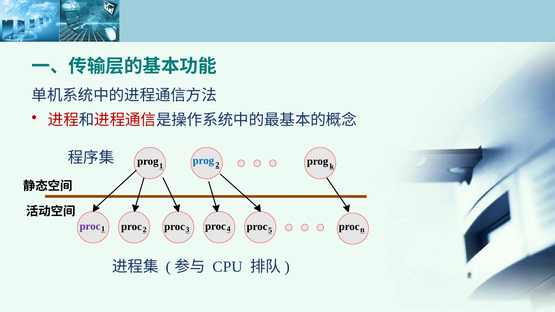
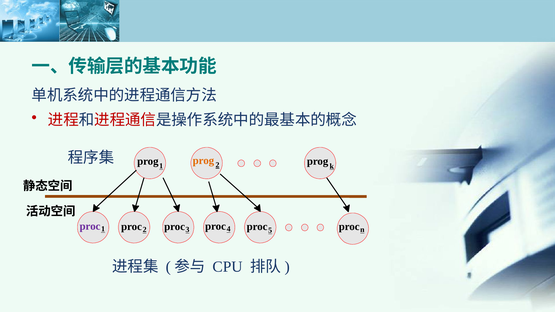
prog colour: blue -> orange (203, 161)
